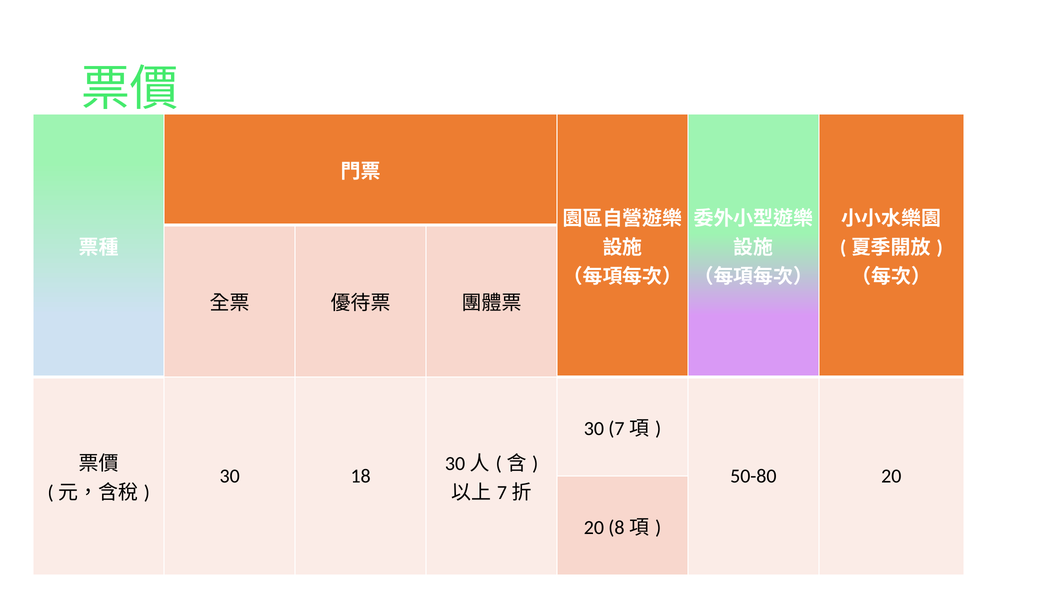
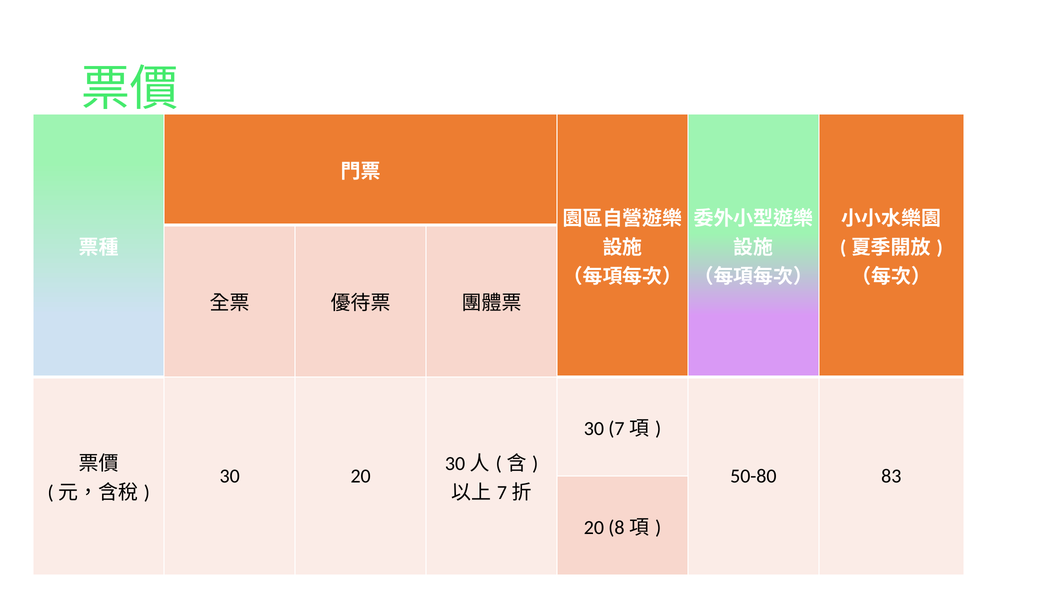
30 18: 18 -> 20 (361, 476)
50-80 20: 20 -> 83 (891, 476)
